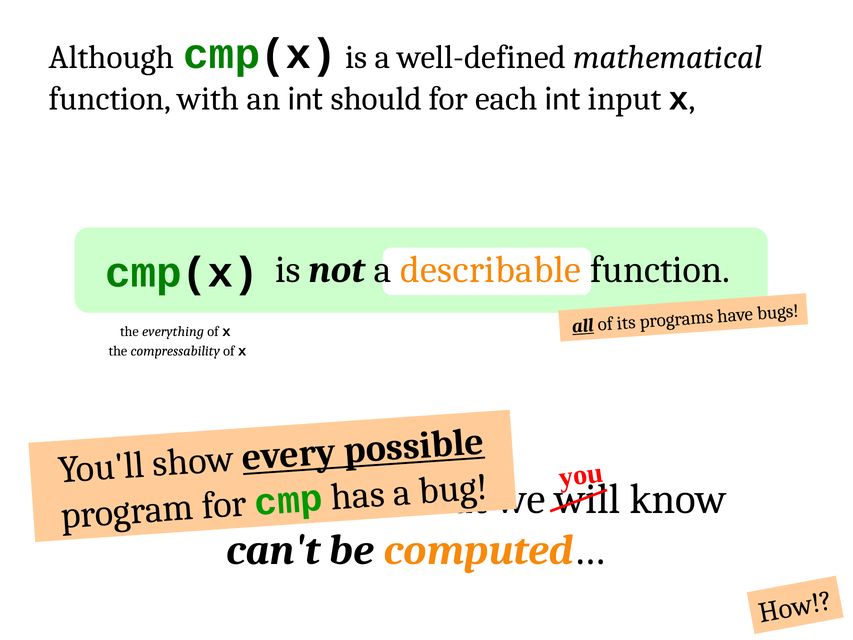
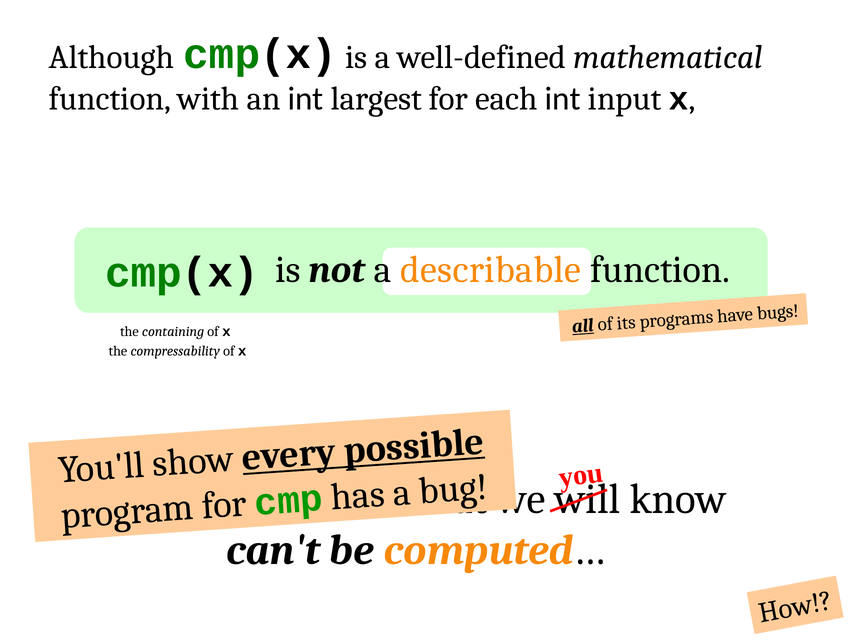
should: should -> largest (376, 99)
everything: everything -> containing (173, 332)
